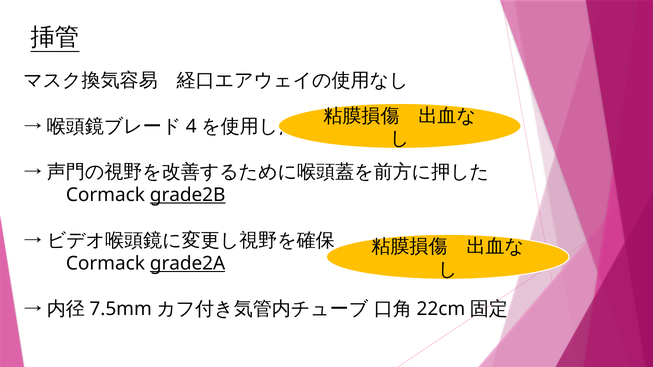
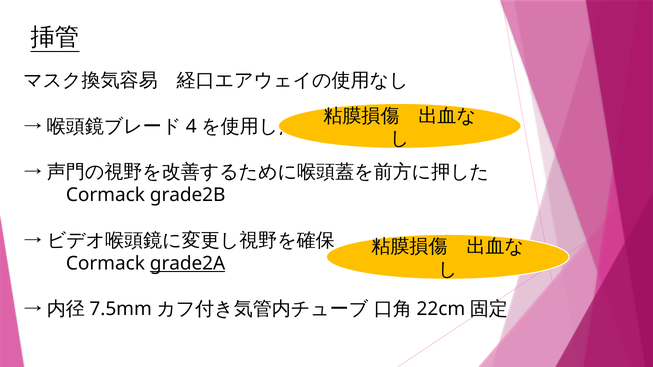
grade2B underline: present -> none (188, 195)
